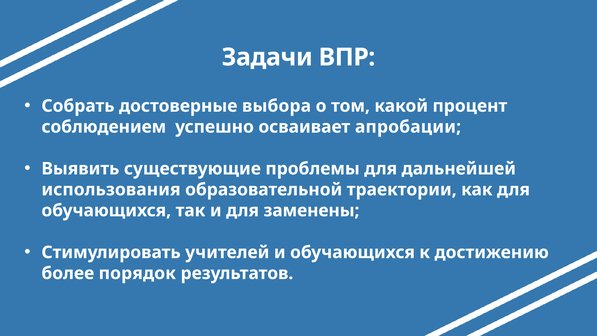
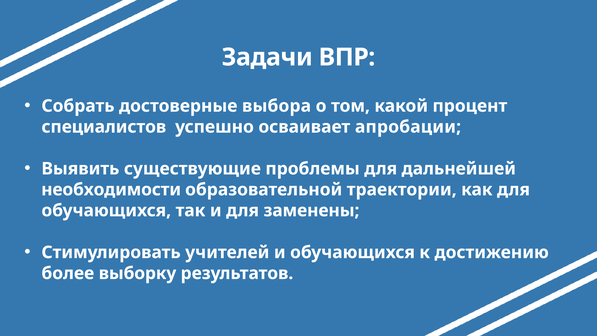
соблюдением: соблюдением -> специалистов (104, 127)
использования: использования -> необходимости (111, 190)
порядок: порядок -> выборку (137, 273)
